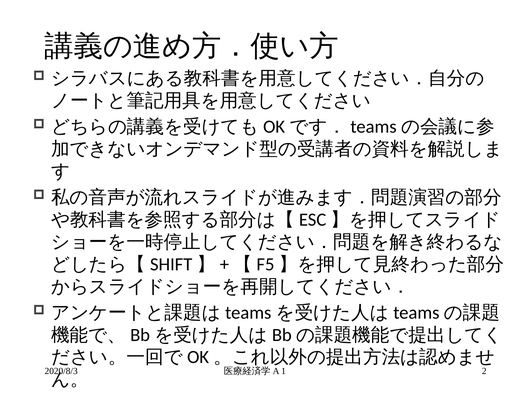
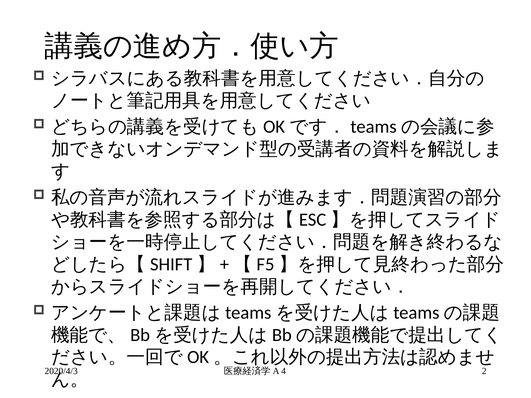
2020/8/3: 2020/8/3 -> 2020/4/3 (61, 371)
1: 1 -> 4 (284, 371)
